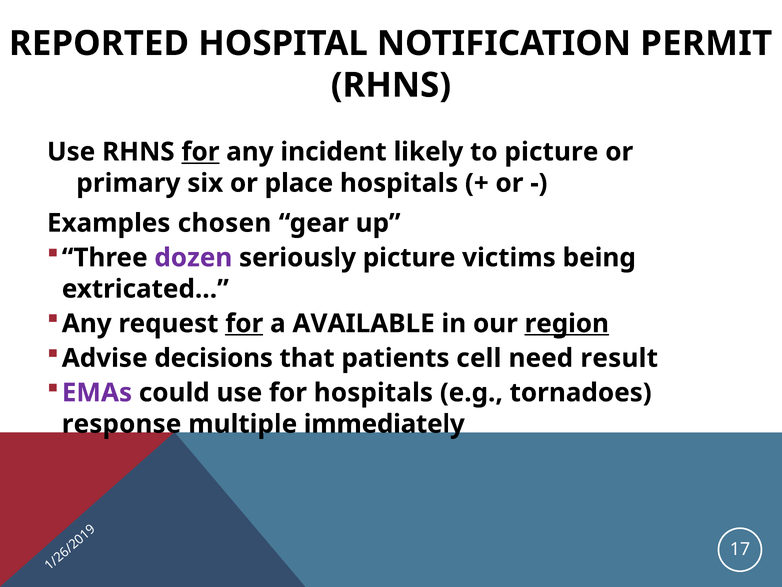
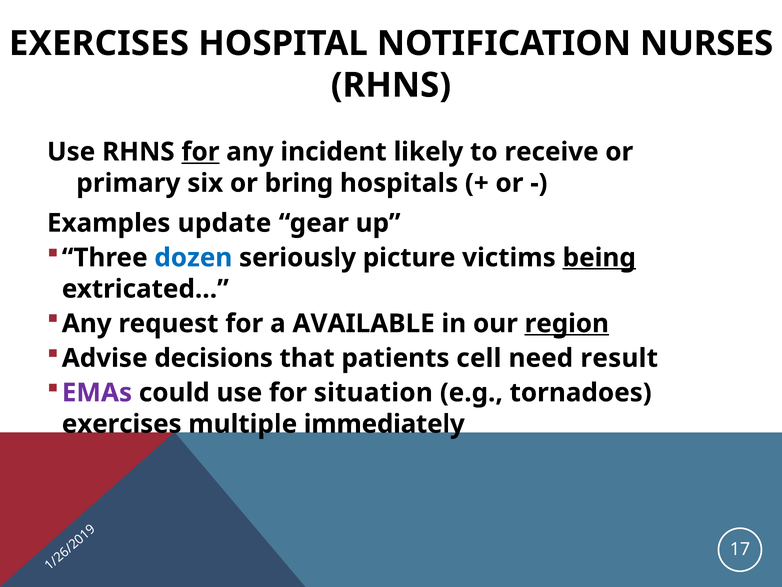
REPORTED: REPORTED -> EXERCISES (99, 43)
PERMIT: PERMIT -> NURSES (707, 43)
to picture: picture -> receive (552, 152)
place: place -> bring (299, 183)
chosen: chosen -> update (225, 223)
dozen colour: purple -> blue (193, 257)
being underline: none -> present (599, 257)
for underline: present -> none (244, 323)
for hospitals: hospitals -> situation (373, 392)
response: response -> exercises (122, 424)
